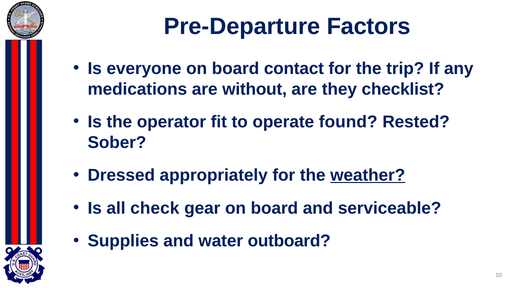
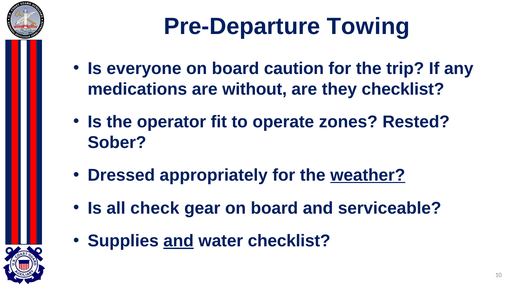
Factors: Factors -> Towing (368, 26)
contact: contact -> caution (294, 69)
found: found -> zones (348, 122)
and underline: none -> present (179, 241)
water outboard: outboard -> checklist (289, 241)
